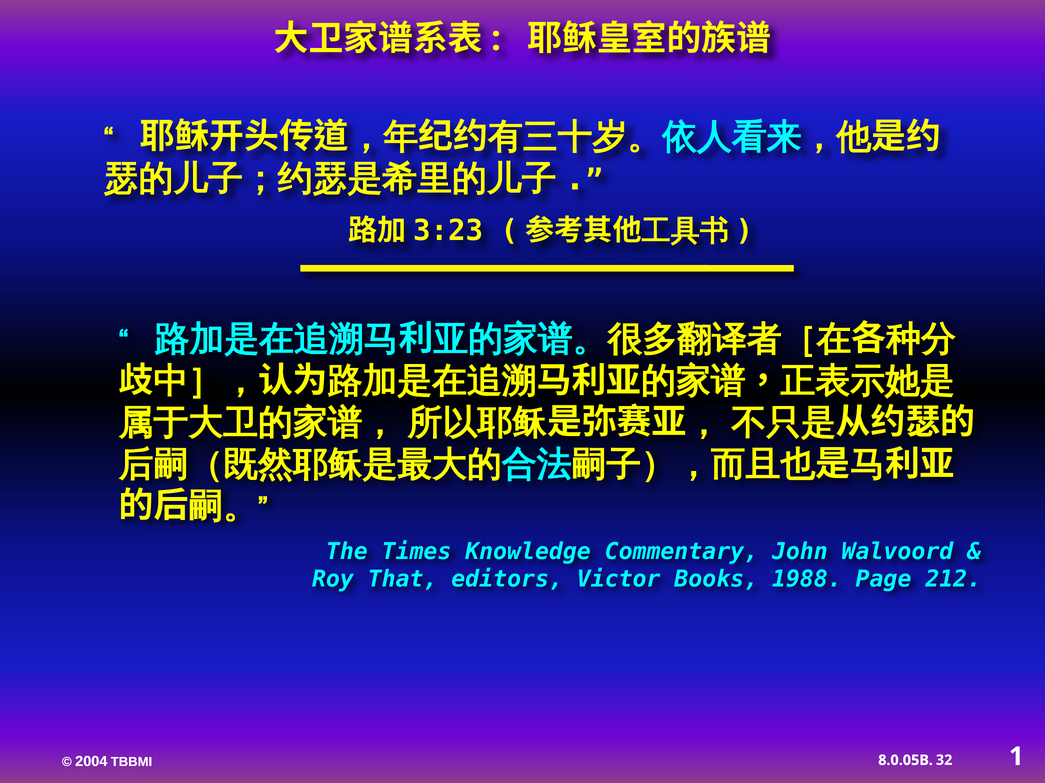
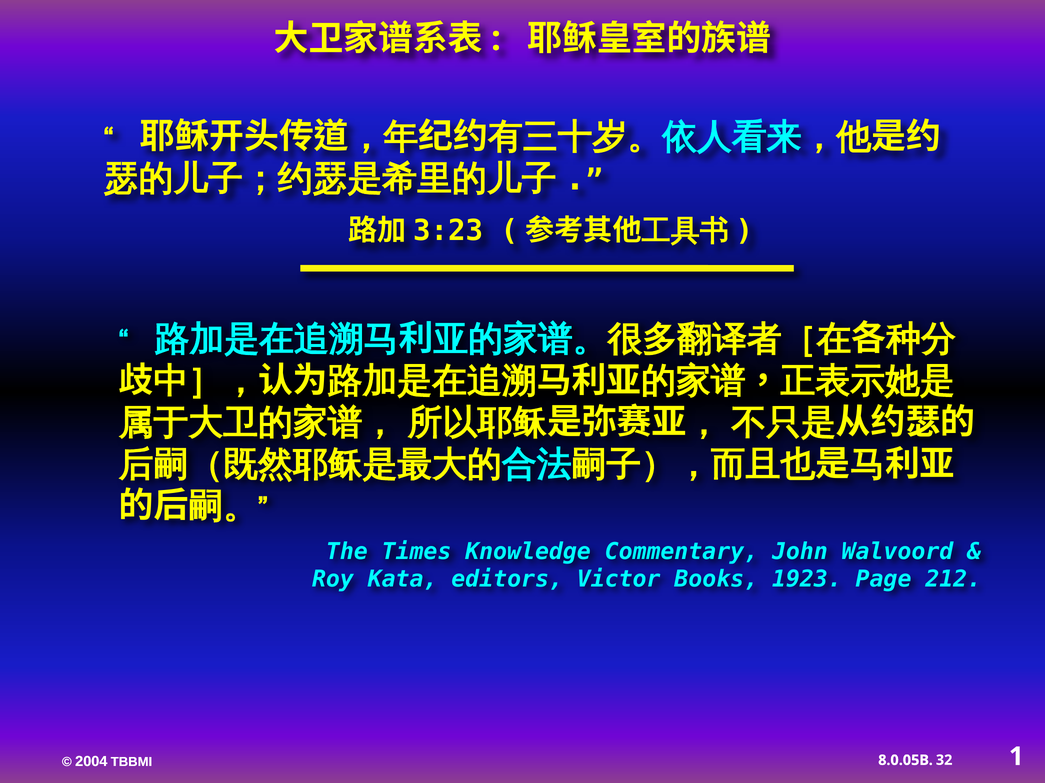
That: That -> Kata (403, 580)
1988: 1988 -> 1923 (807, 580)
